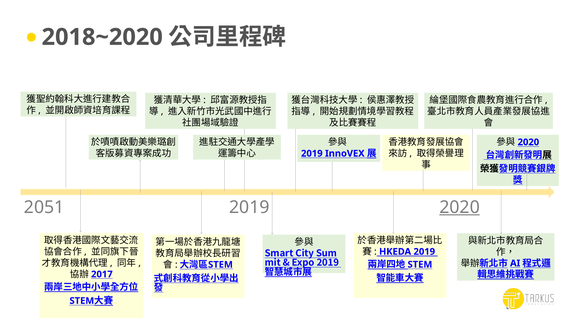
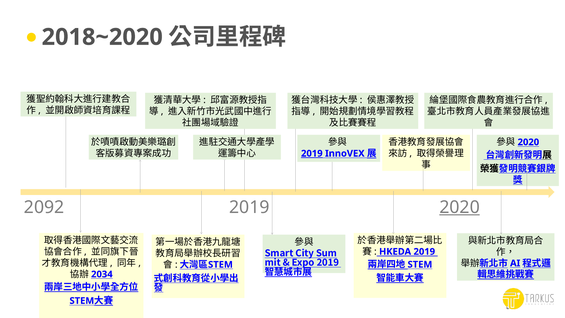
2019 underline: none -> present (312, 153)
2051: 2051 -> 2092 (44, 207)
2017: 2017 -> 2034 (102, 274)
